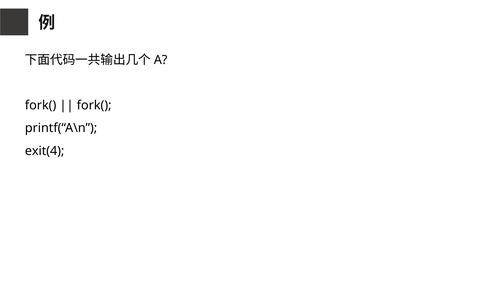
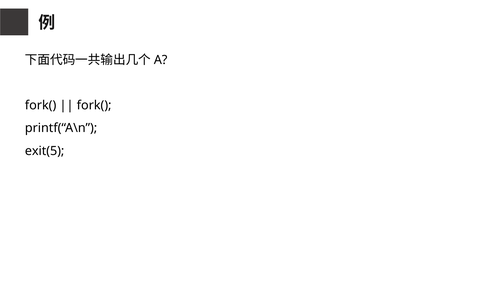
exit(4: exit(4 -> exit(5 (45, 151)
